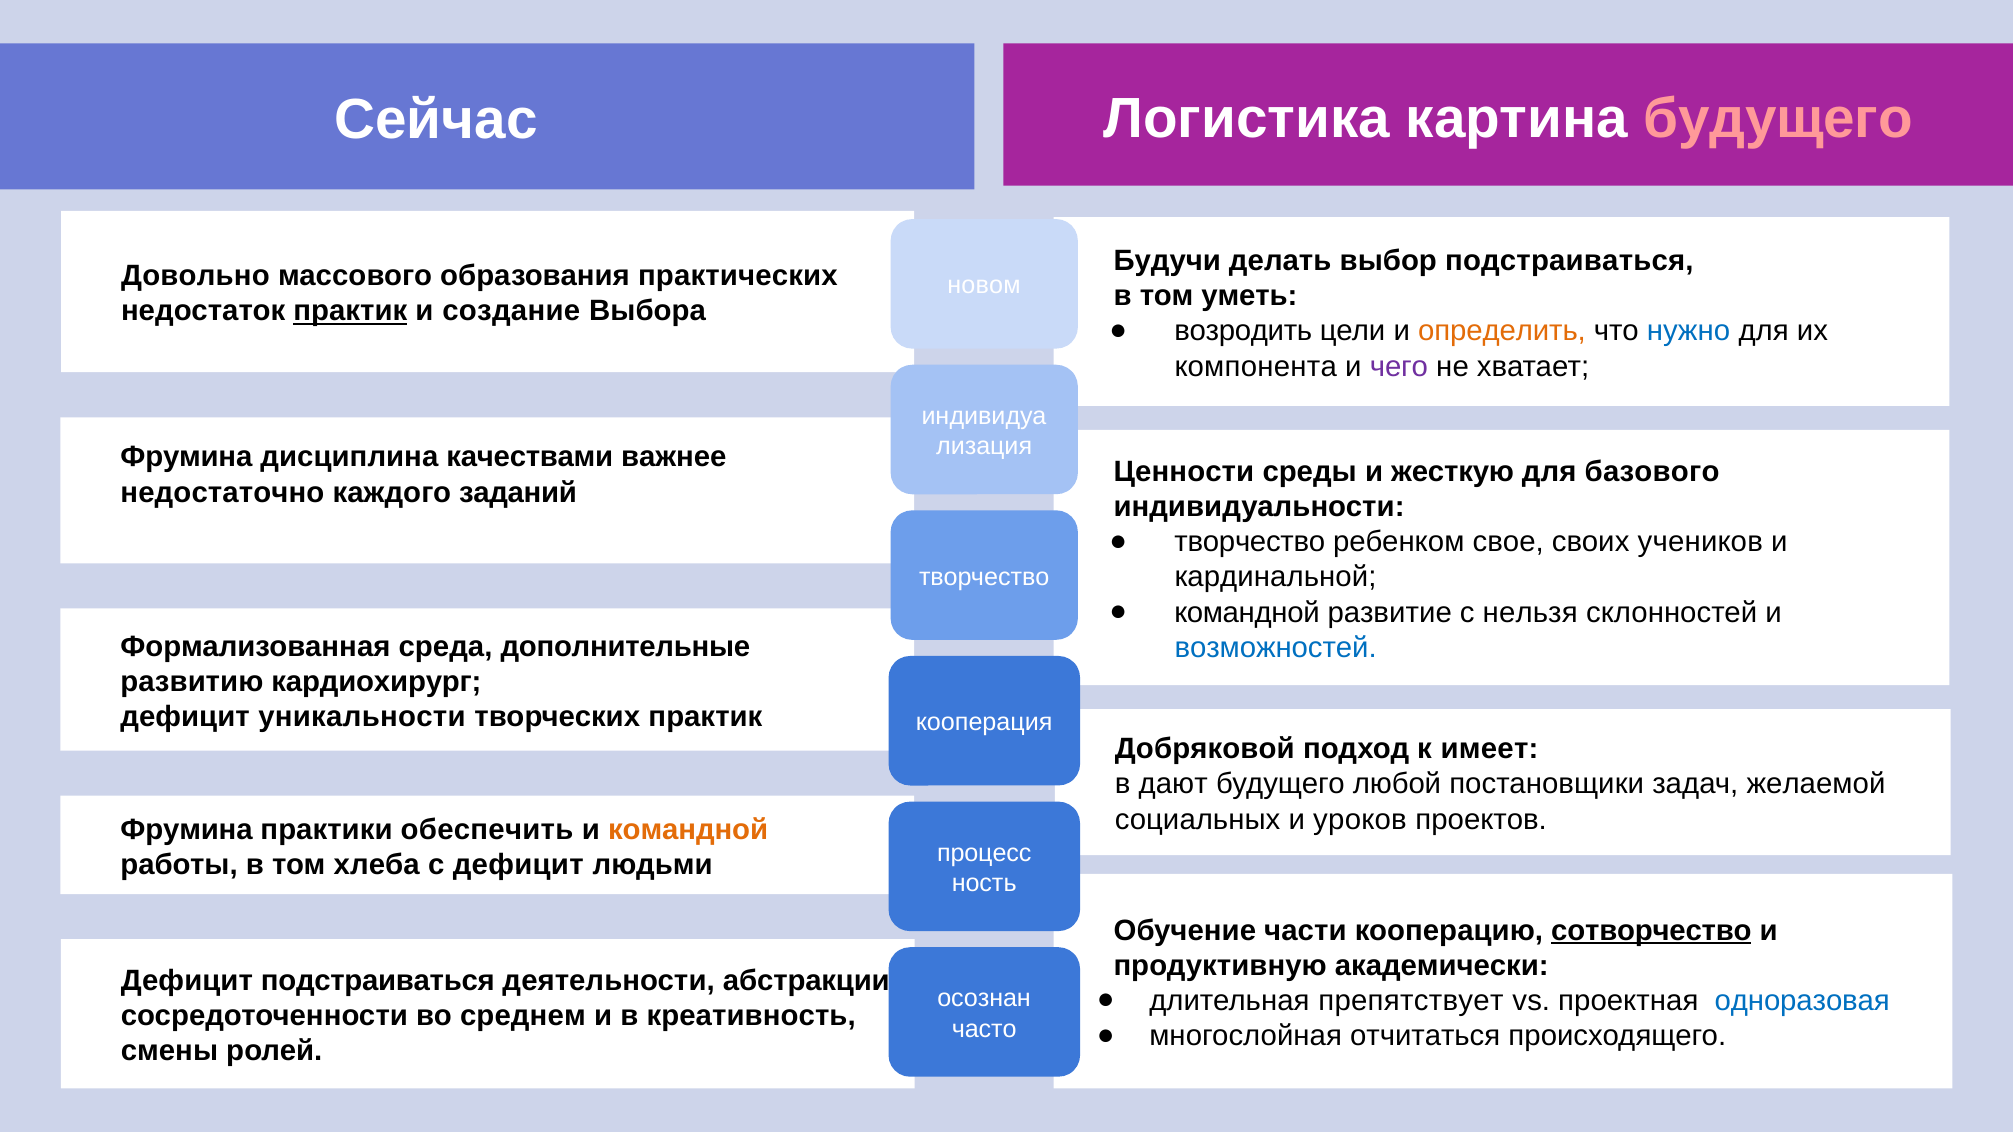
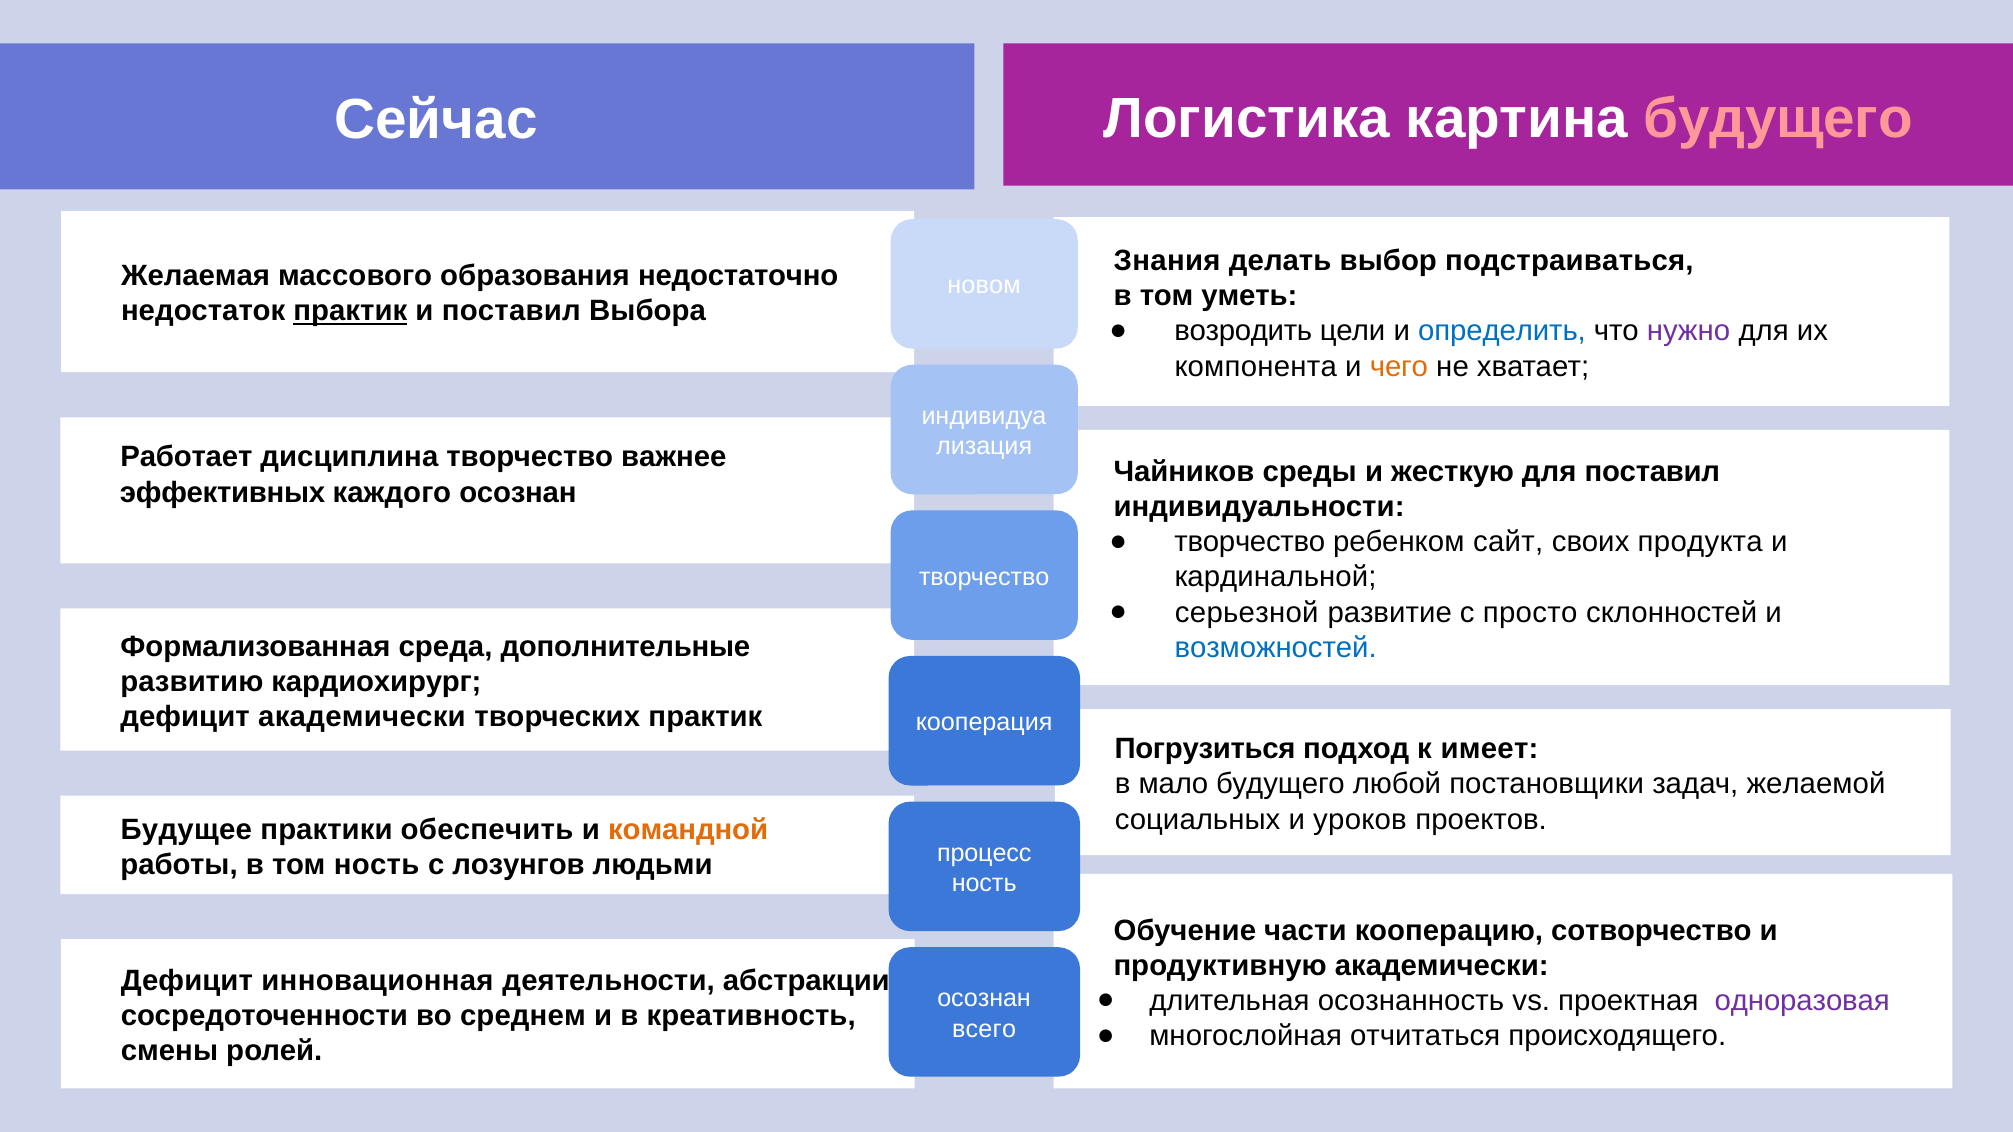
Будучи: Будучи -> Знания (1167, 261)
Довольно: Довольно -> Желаемая (196, 276)
практических: практических -> недостаточно (738, 276)
и создание: создание -> поставил (511, 311)
определить colour: orange -> blue (1502, 331)
нужно colour: blue -> purple (1689, 331)
чего colour: purple -> orange (1399, 366)
Фрумина: Фрумина -> Работает (186, 457)
дисциплина качествами: качествами -> творчество (530, 457)
Ценности: Ценности -> Чайников (1184, 472)
для базового: базового -> поставил (1652, 472)
недостаточно: недостаточно -> эффективных (223, 492)
каждого заданий: заданий -> осознан (518, 492)
свое: свое -> сайт (1508, 542)
учеников: учеников -> продукта (1700, 542)
командной: командной -> серьезной (1247, 613)
нельзя: нельзя -> просто (1530, 613)
дефицит уникальности: уникальности -> академически (362, 717)
Добряковой: Добряковой -> Погрузиться (1205, 749)
дают: дают -> мало (1173, 784)
Фрумина: Фрумина -> Будущее (186, 830)
том хлеба: хлеба -> ность (377, 865)
с дефицит: дефицит -> лозунгов (518, 865)
сотворчество underline: present -> none (1651, 931)
Дефицит подстраиваться: подстраиваться -> инновационная (378, 981)
препятствует: препятствует -> осознанность (1411, 1001)
одноразовая colour: blue -> purple (1802, 1001)
часто: часто -> всего (984, 1029)
